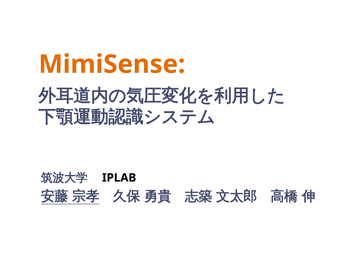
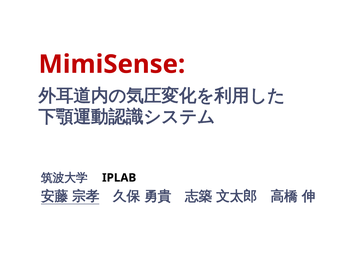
MimiSense colour: orange -> red (112, 64)
